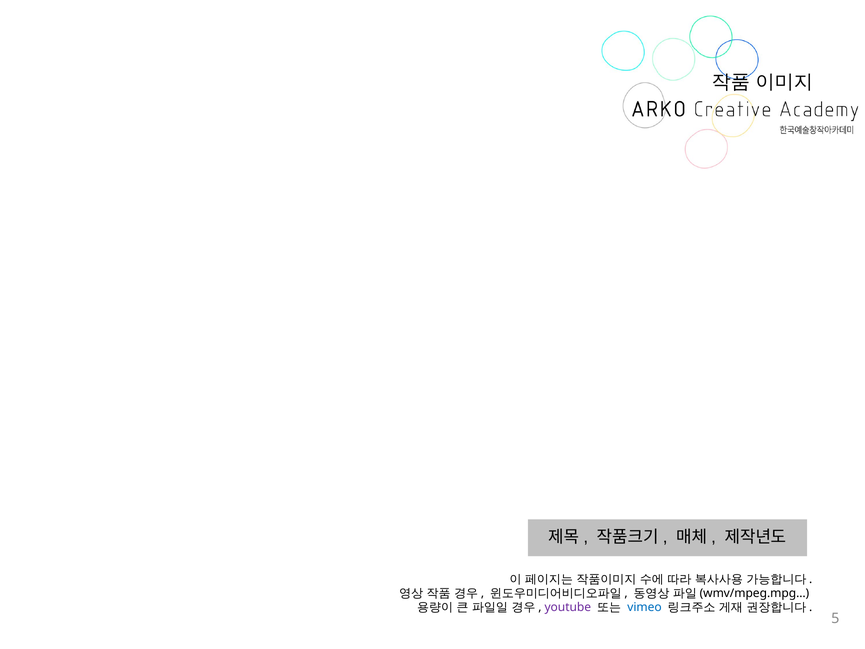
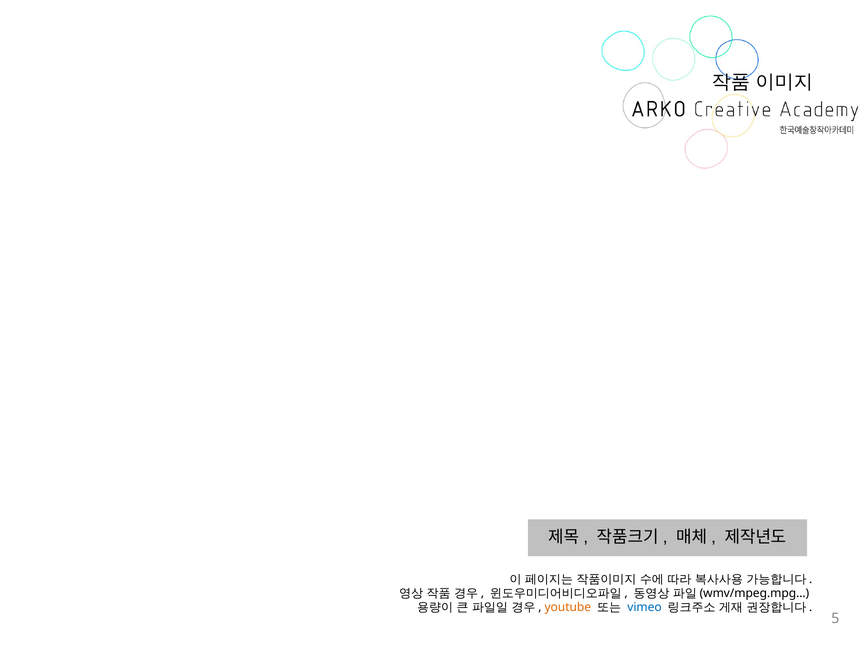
youtube colour: purple -> orange (568, 607)
